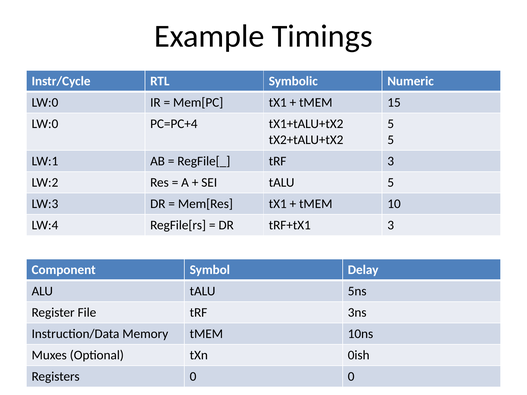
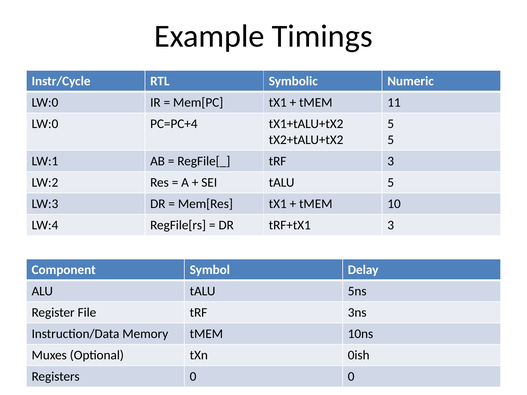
15: 15 -> 11 (394, 102)
